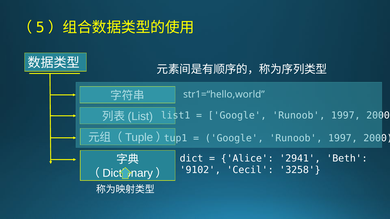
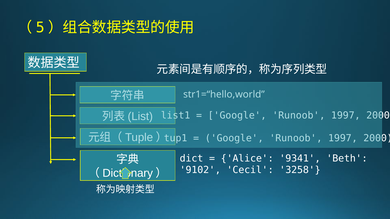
2941: 2941 -> 9341 (300, 159)
